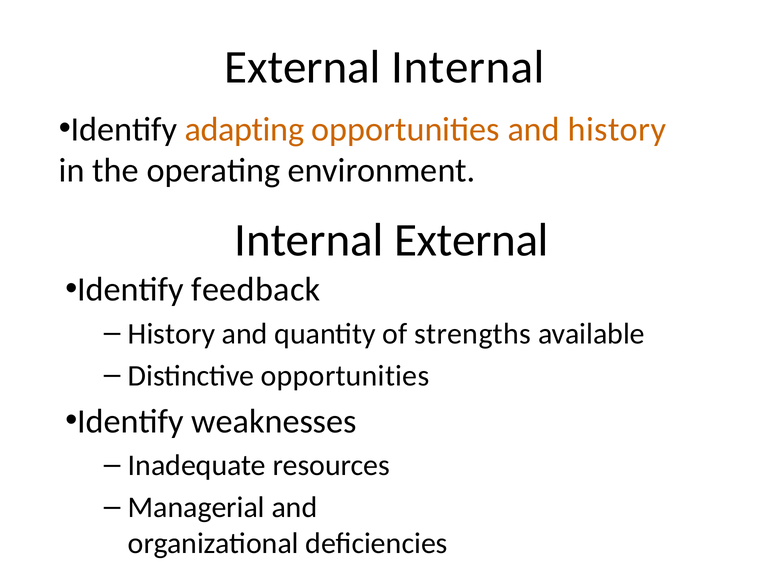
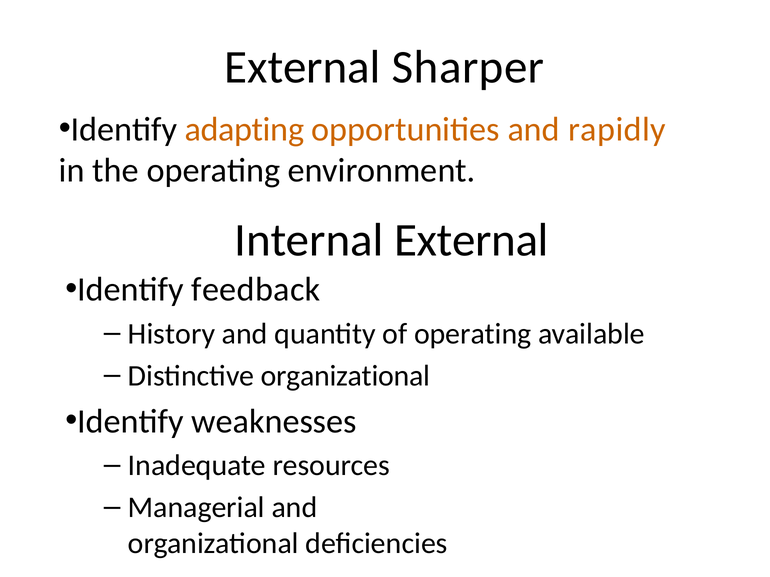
External Internal: Internal -> Sharper (468, 67)
and history: history -> rapidly (617, 129)
of strengths: strengths -> operating (473, 334)
Distinctive opportunities: opportunities -> organizational (345, 376)
